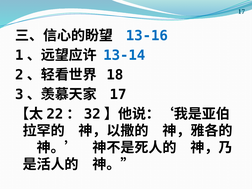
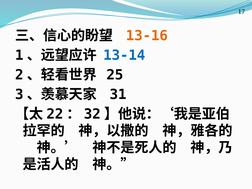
13-16 colour: blue -> orange (147, 36)
18: 18 -> 25 (115, 75)
17: 17 -> 31 (118, 94)
